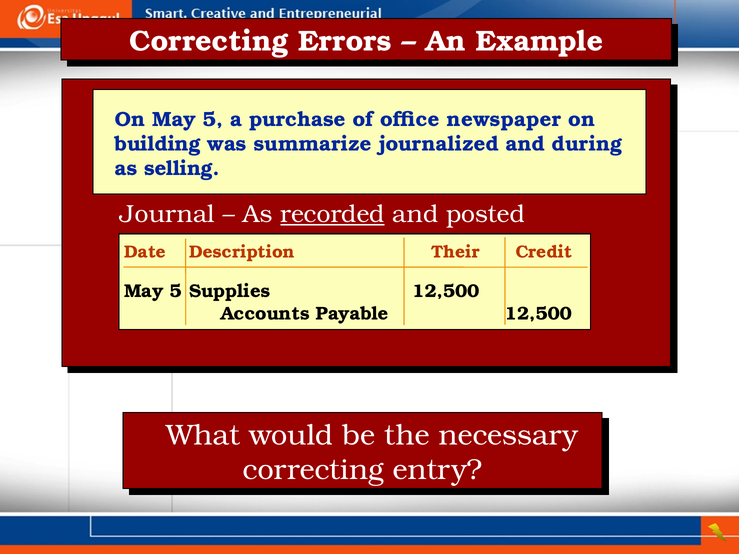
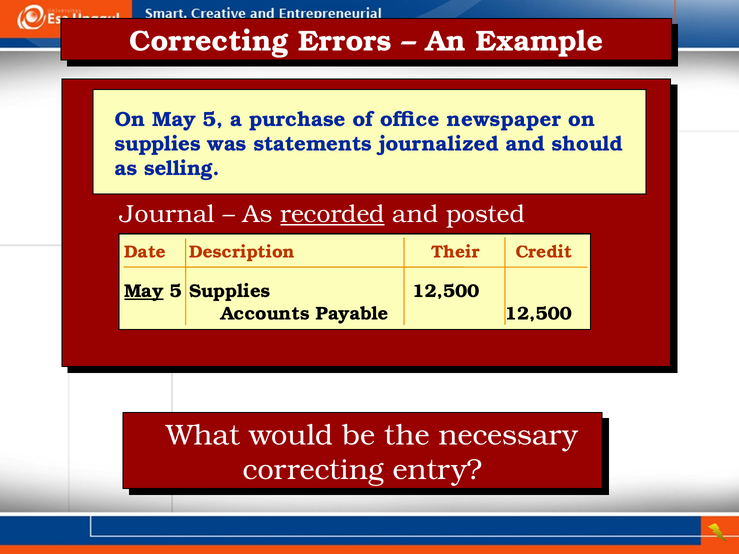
building: building -> supplies (158, 144)
summarize: summarize -> statements (313, 144)
during: during -> should (587, 144)
May underline: none -> present (144, 291)
